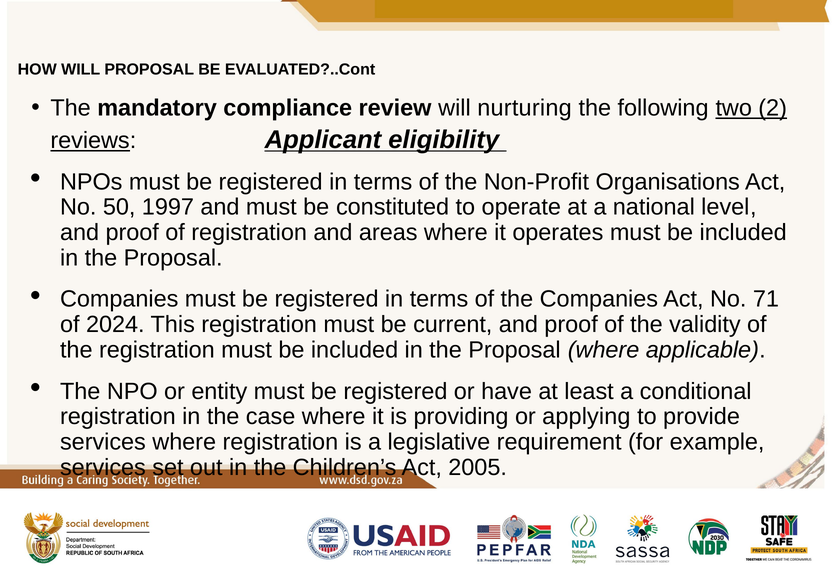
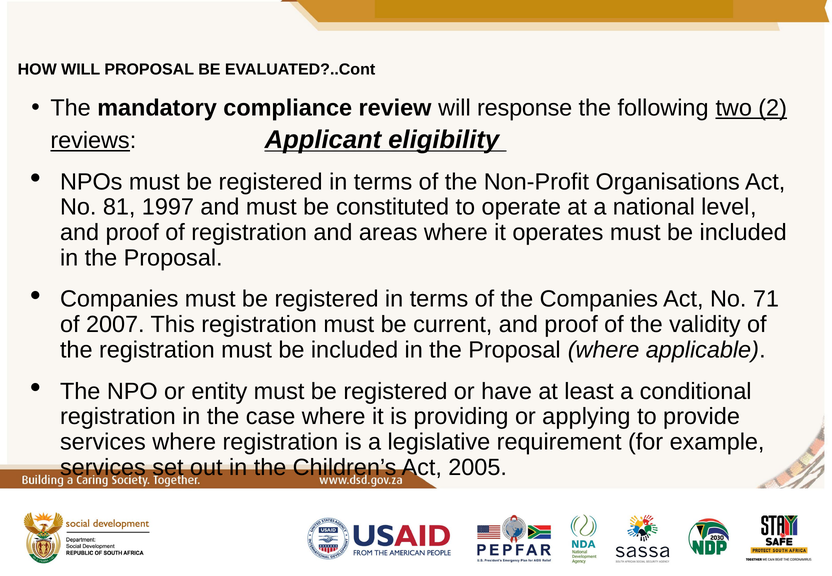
nurturing: nurturing -> response (525, 108)
50: 50 -> 81 (119, 207)
2024: 2024 -> 2007 (115, 325)
